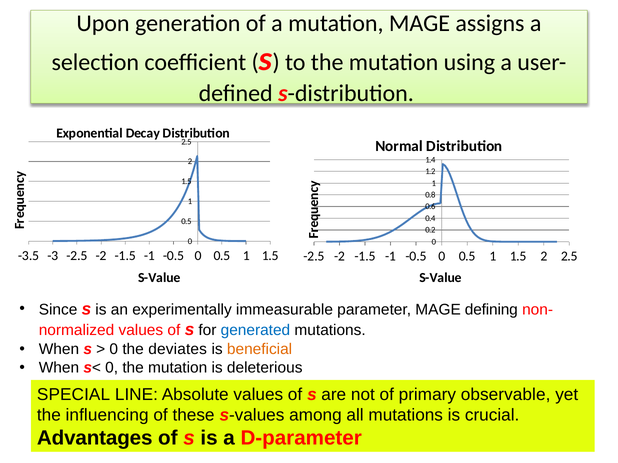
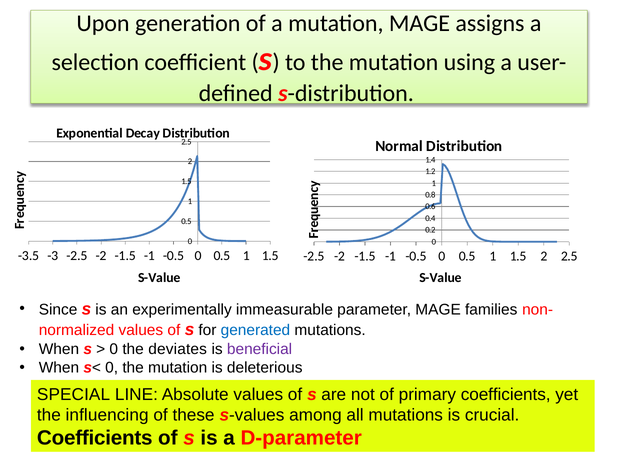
defining: defining -> families (491, 310)
beneficial colour: orange -> purple (260, 350)
primary observable: observable -> coefficients (506, 395)
Advantages: Advantages -> Coefficients (95, 438)
